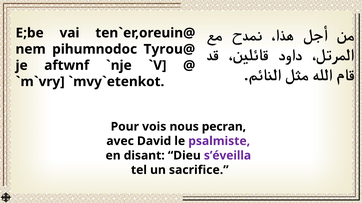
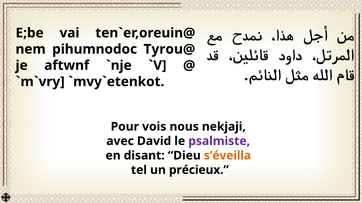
pecran: pecran -> nekjaji (224, 127)
s’éveilla colour: purple -> orange (227, 156)
sacrifice: sacrifice -> précieux (199, 170)
